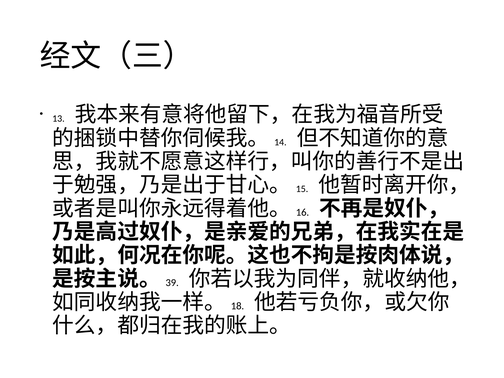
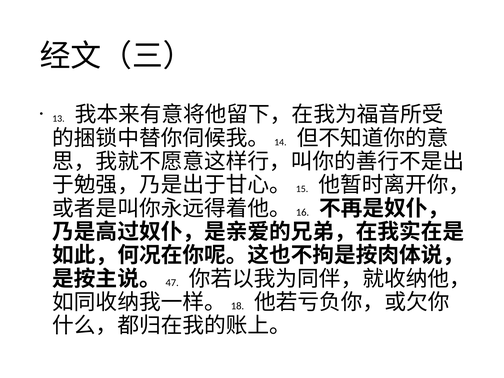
39: 39 -> 47 (172, 283)
